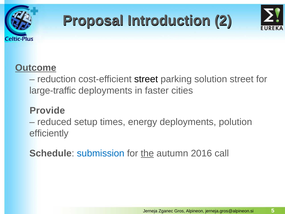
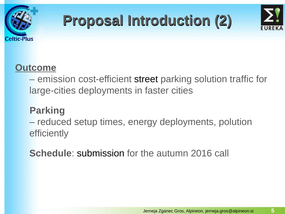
reduction: reduction -> emission (56, 79)
solution street: street -> traffic (242, 79)
large-traffic: large-traffic -> large-cities (53, 90)
Provide: Provide -> Parking (47, 110)
submission colour: blue -> black (101, 153)
the underline: present -> none (147, 153)
